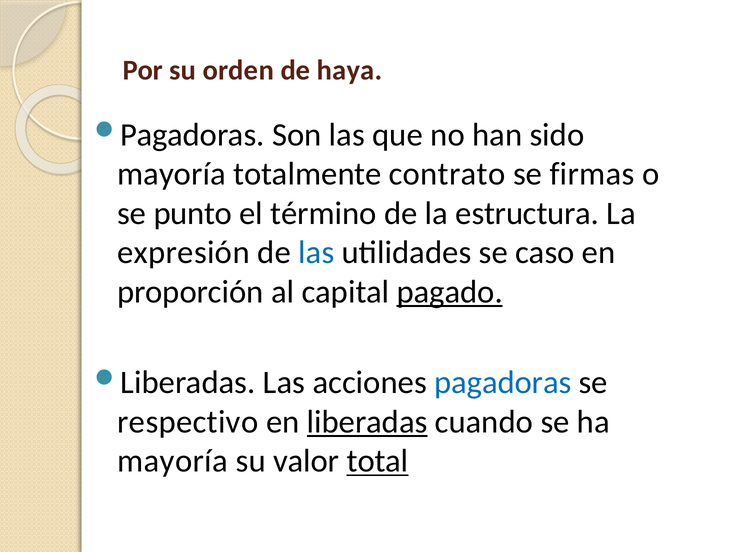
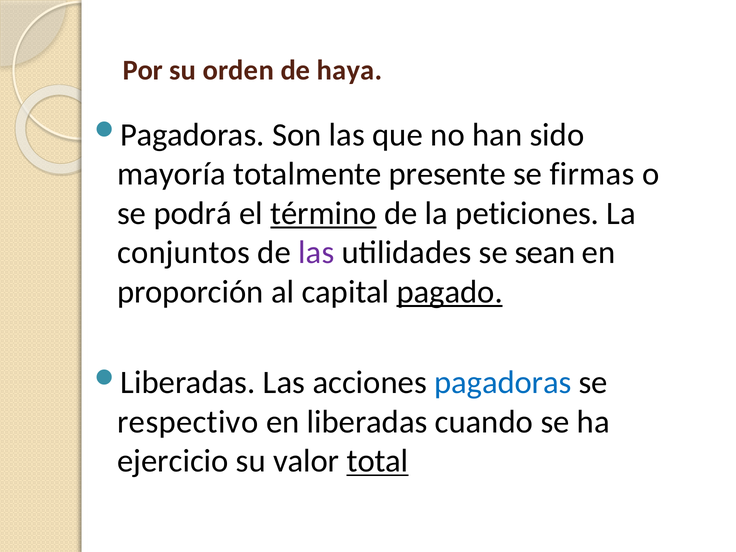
contrato: contrato -> presente (447, 174)
punto: punto -> podrá (193, 213)
término underline: none -> present (323, 213)
estructura: estructura -> peticiones (527, 213)
expresión: expresión -> conjuntos (184, 253)
las colour: blue -> purple (316, 253)
caso: caso -> sean (545, 253)
liberadas underline: present -> none (367, 422)
mayoría: mayoría -> ejercicio (173, 461)
